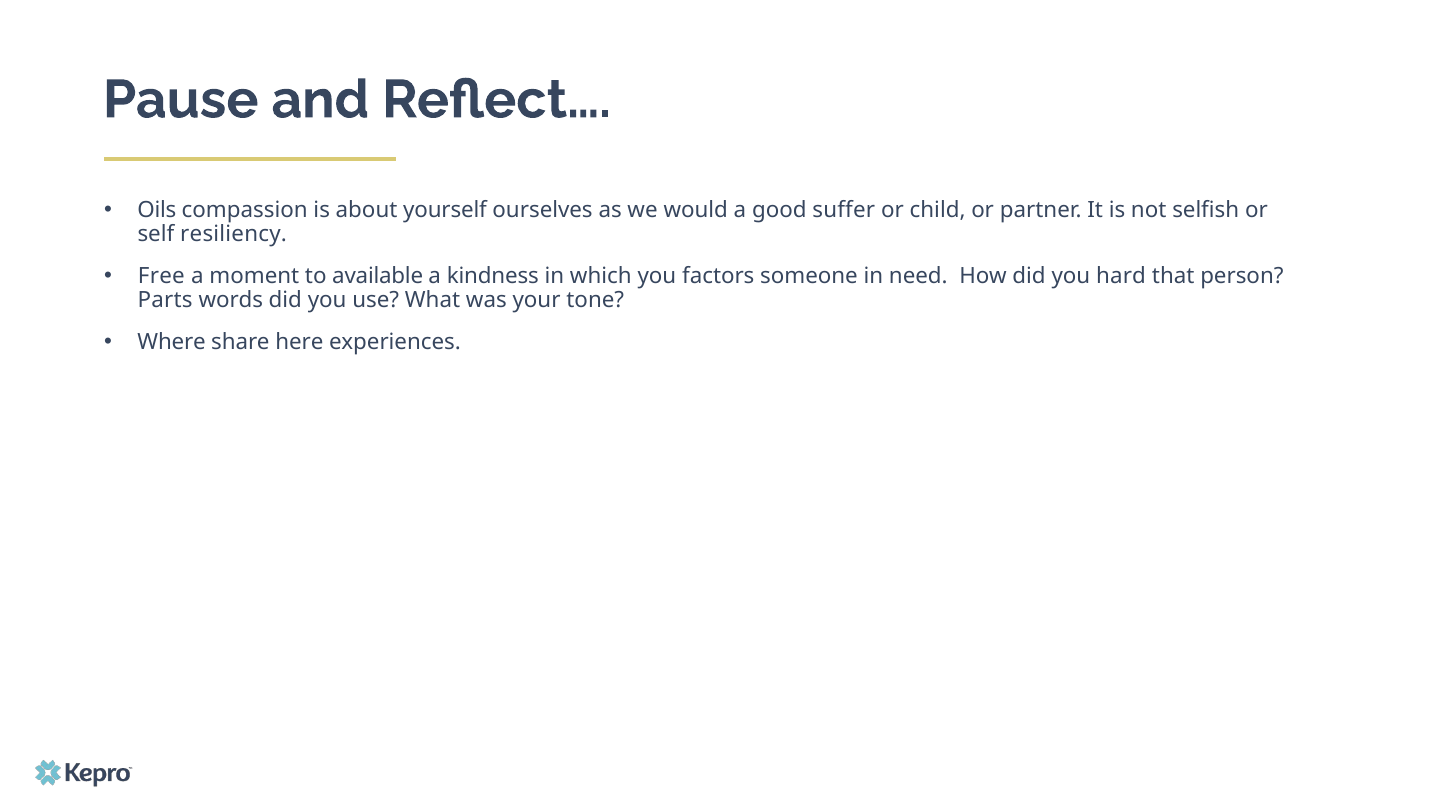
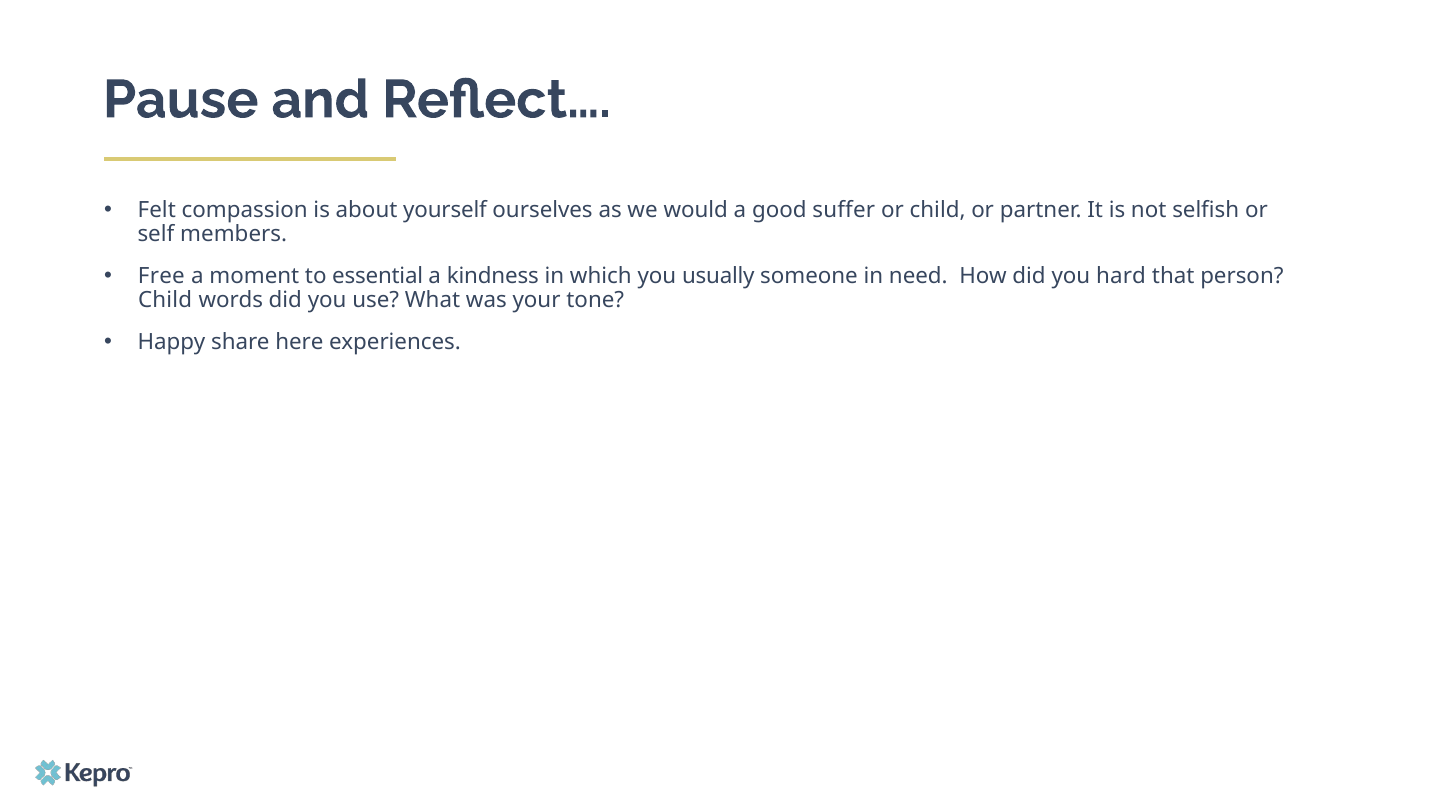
Oils: Oils -> Felt (157, 210)
resiliency: resiliency -> members (234, 234)
available: available -> essential (378, 276)
factors: factors -> usually (718, 276)
Parts: Parts -> Child (165, 300)
Where: Where -> Happy (172, 343)
